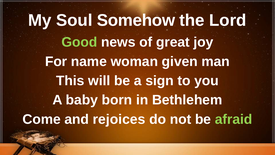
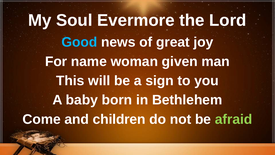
Somehow: Somehow -> Evermore (136, 20)
Good colour: light green -> light blue (79, 42)
rejoices: rejoices -> children (119, 119)
